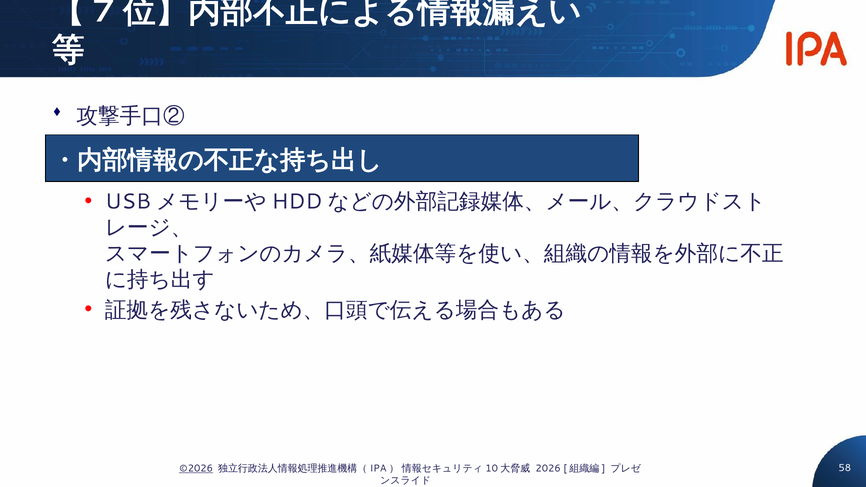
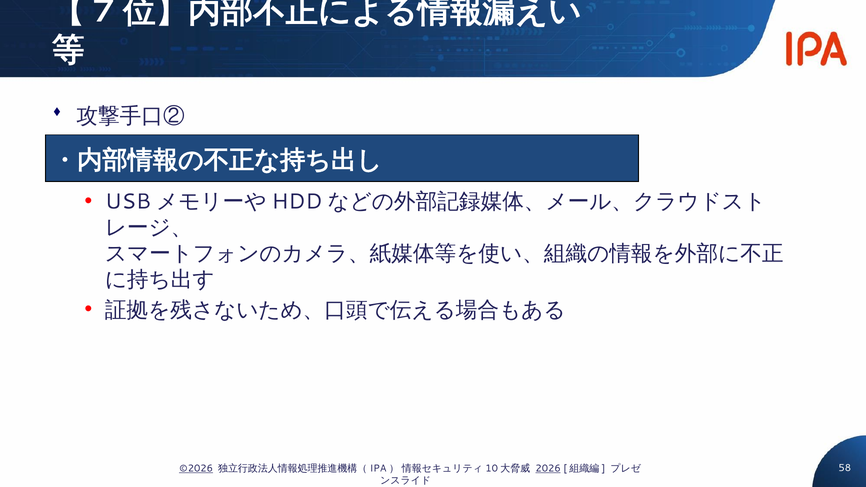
2026 underline: none -> present (548, 469)
